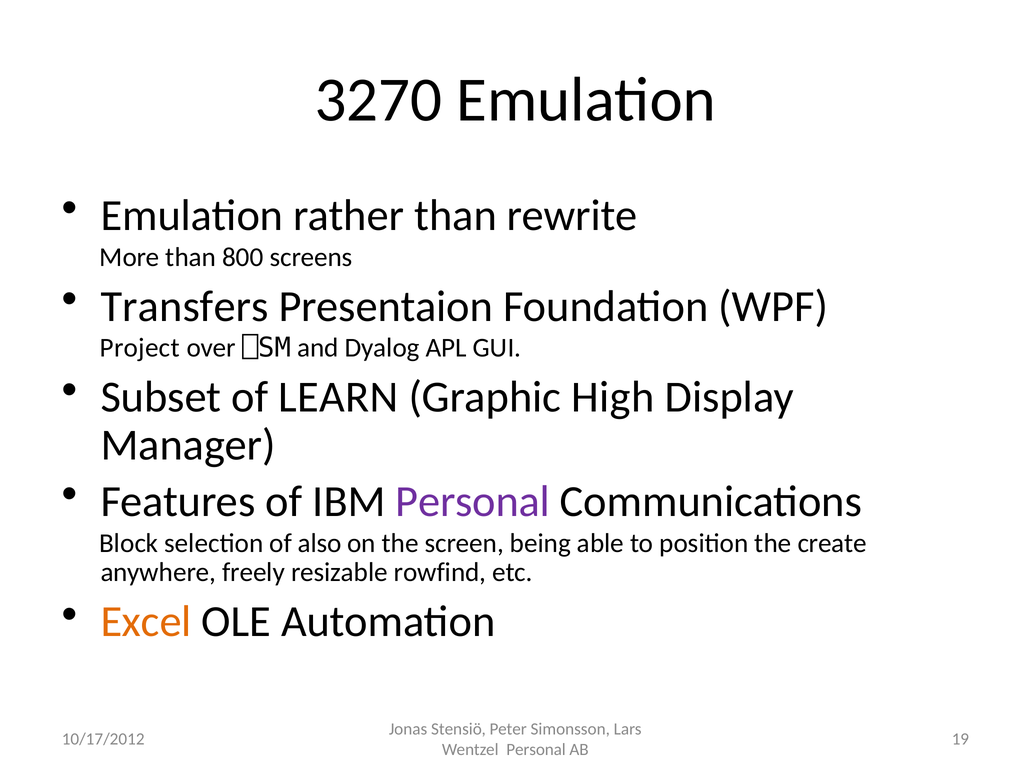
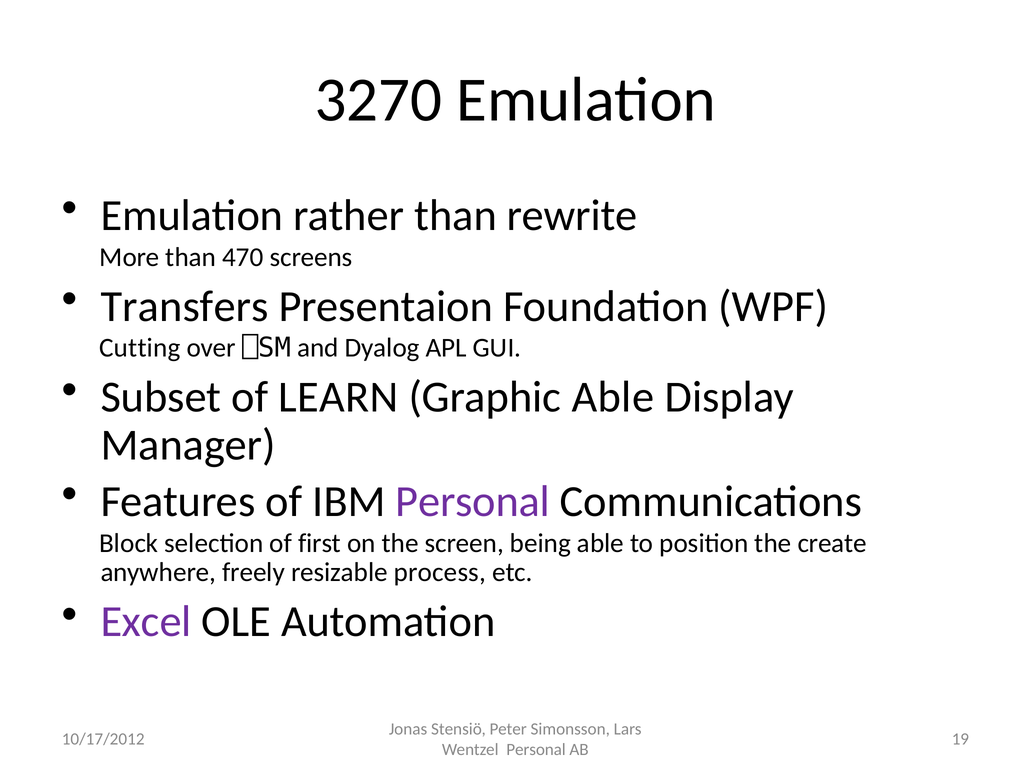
800: 800 -> 470 (243, 257)
Project: Project -> Cutting (140, 348)
Graphic High: High -> Able (613, 397)
also: also -> first (320, 543)
rowfind: rowfind -> process (440, 572)
Excel colour: orange -> purple (146, 621)
